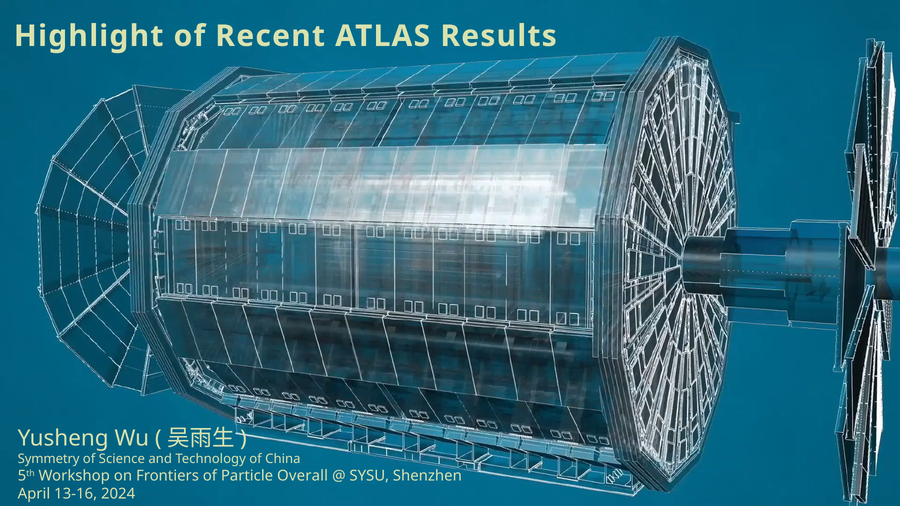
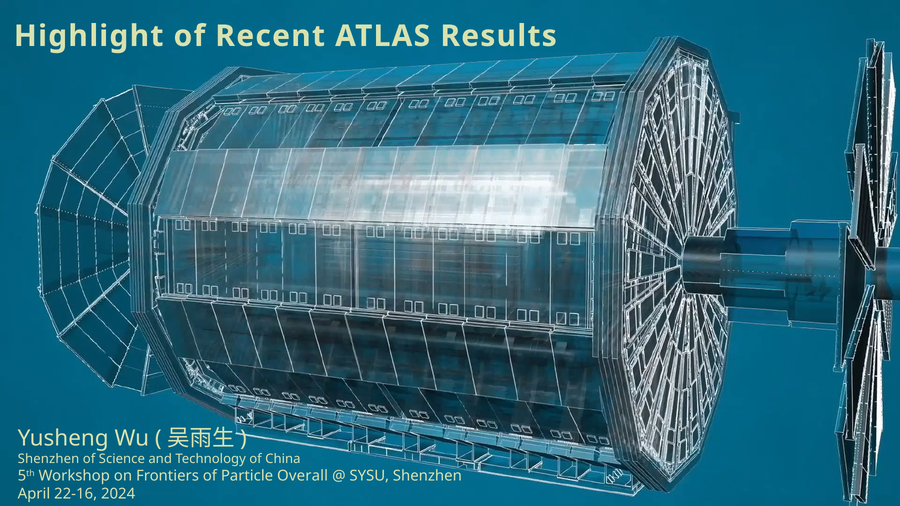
Symmetry: Symmetry -> Shenzhen (48, 459)
13-16: 13-16 -> 22-16 (76, 494)
